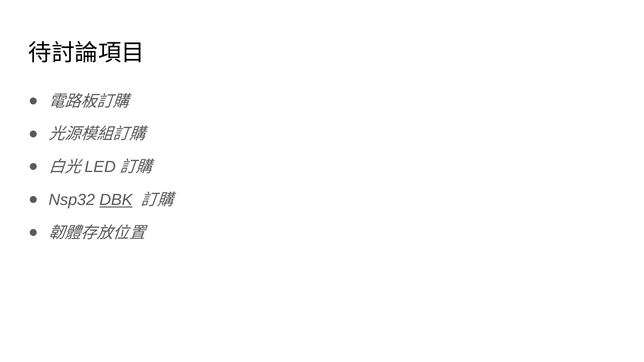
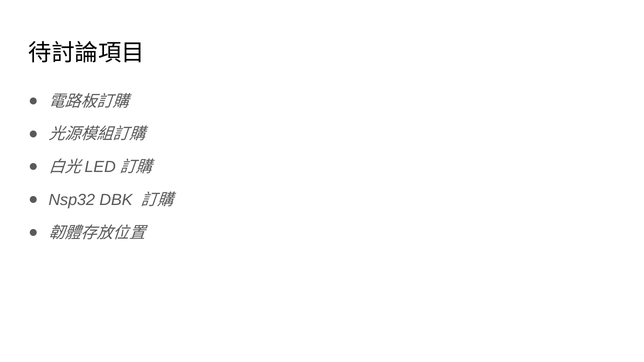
DBK underline: present -> none (116, 200)
